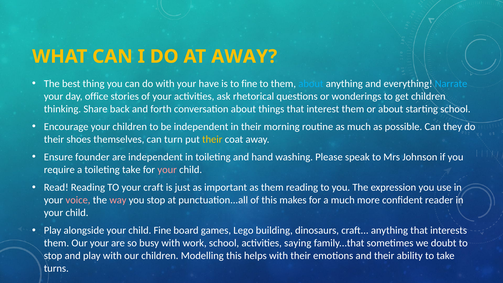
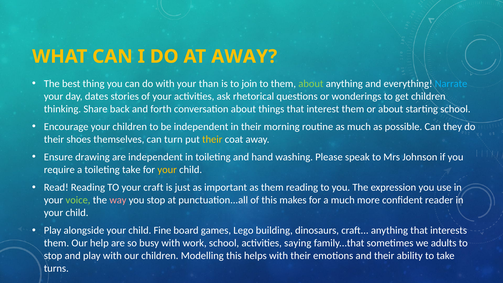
have: have -> than (209, 84)
to fine: fine -> join (249, 84)
about colour: light blue -> light green (311, 84)
office: office -> dates (97, 96)
founder: founder -> drawing (92, 157)
your colour: pink -> yellow (167, 170)
voice colour: pink -> light green (78, 200)
Our your: your -> help (99, 243)
doubt: doubt -> adults (444, 243)
